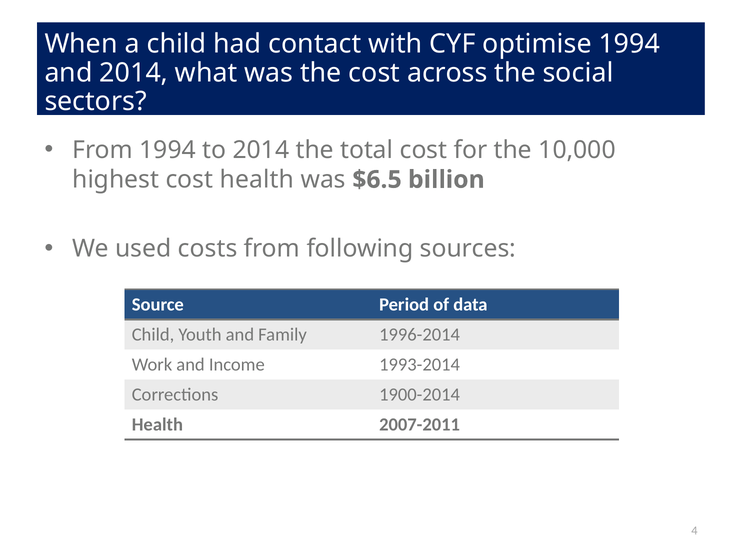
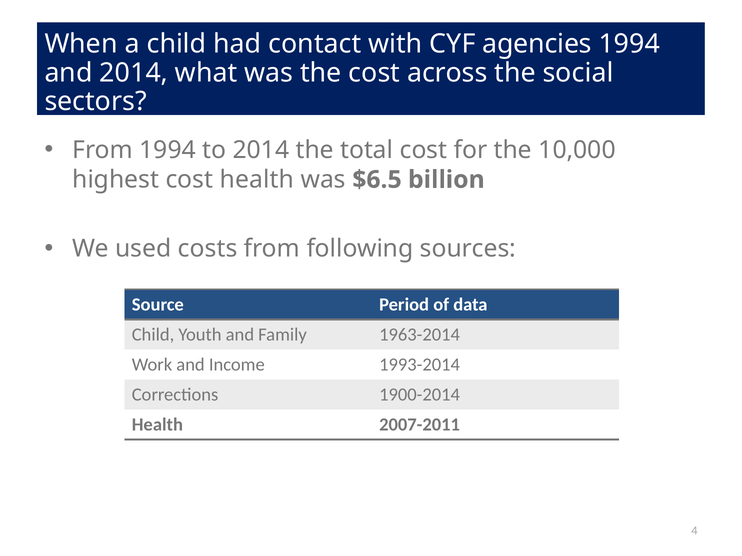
optimise: optimise -> agencies (537, 44)
1996-2014: 1996-2014 -> 1963-2014 (420, 335)
